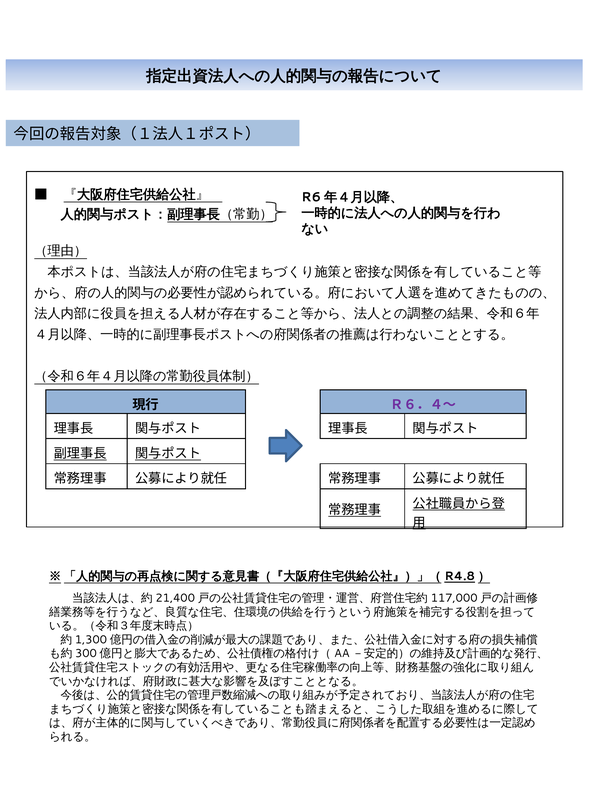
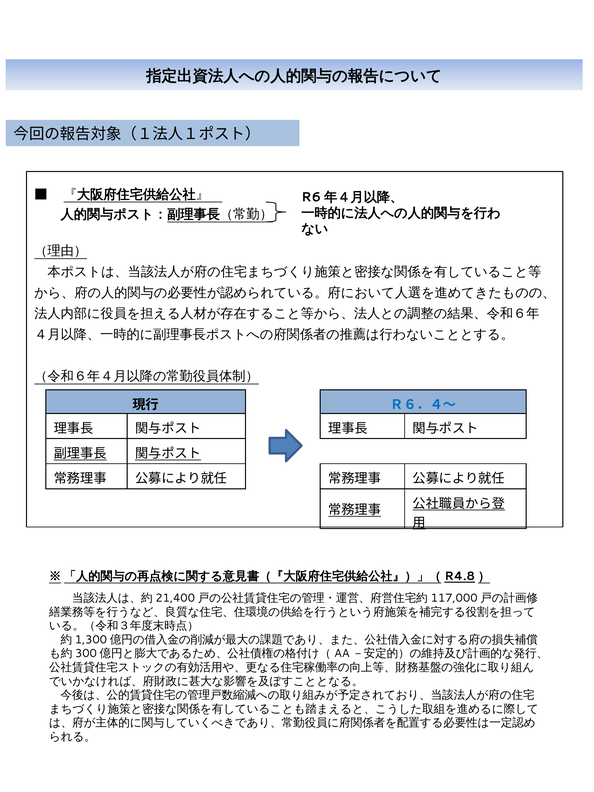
Ｒ６．４～ colour: purple -> blue (423, 405)
